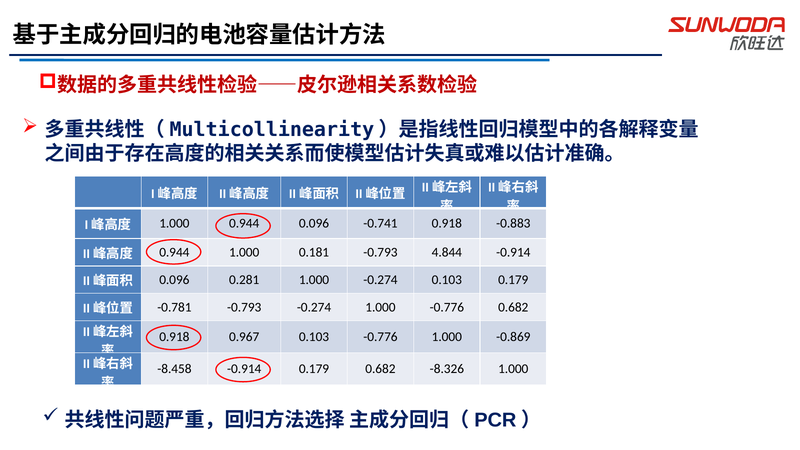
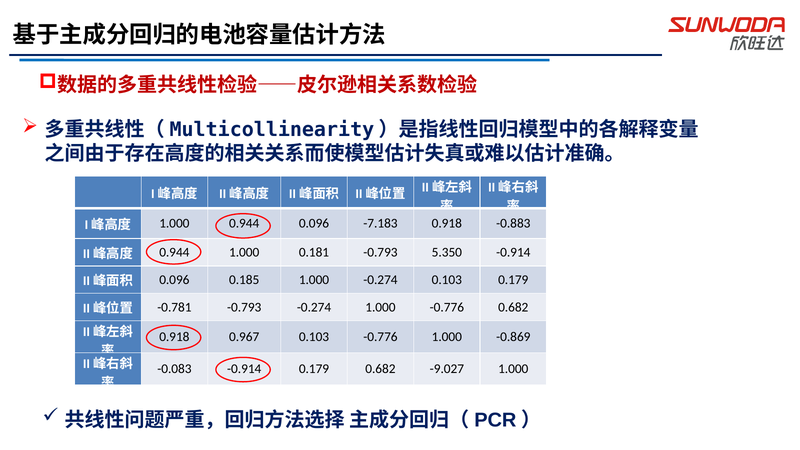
-0.741: -0.741 -> -7.183 (380, 224)
4.844: 4.844 -> 5.350 (447, 252)
0.281: 0.281 -> 0.185 (244, 280)
-8.458: -8.458 -> -0.083 (174, 369)
-8.326: -8.326 -> -9.027 (447, 369)
